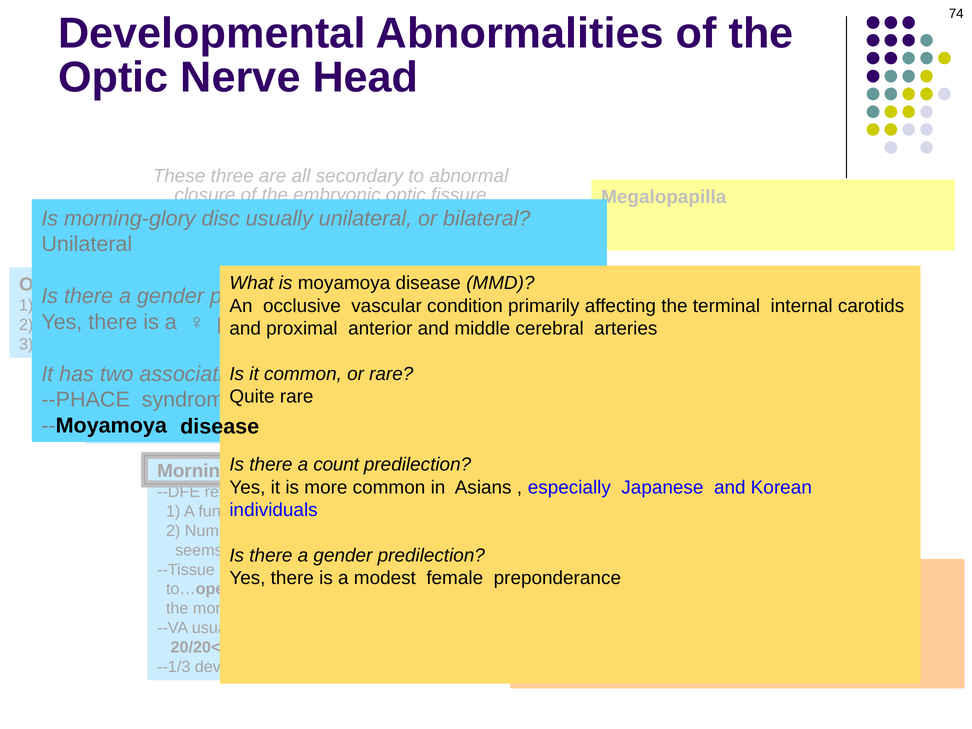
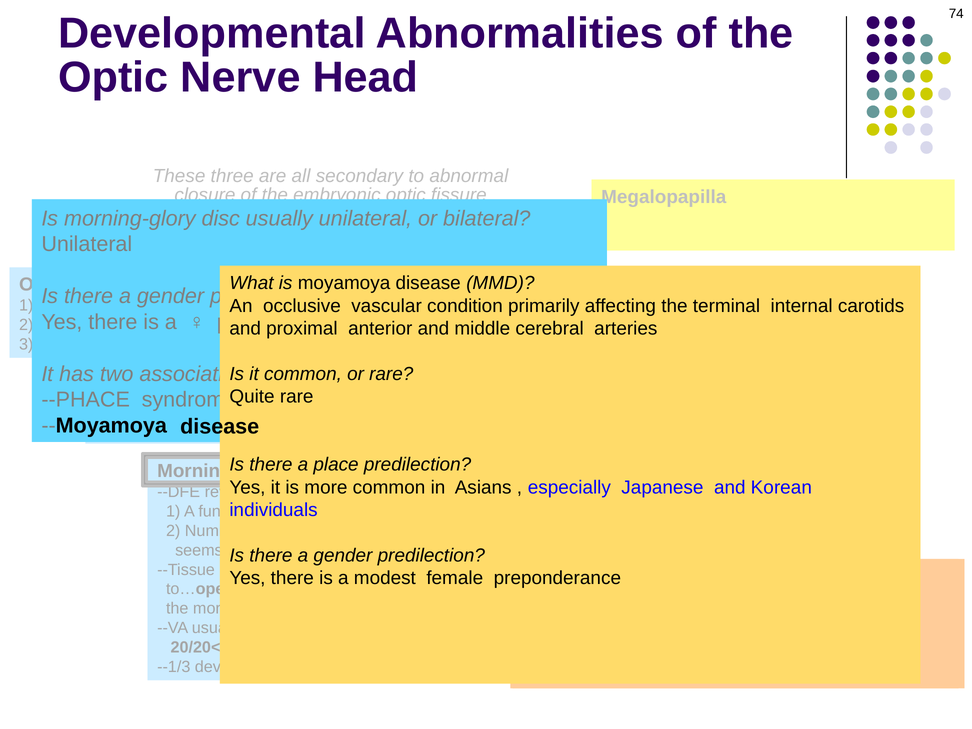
count: count -> place (336, 465)
